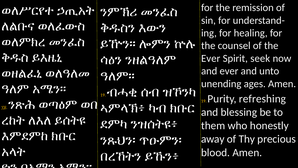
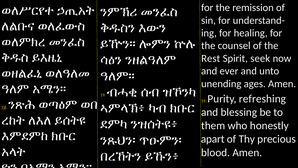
Ever: Ever -> Rest (211, 58)
away: away -> apart (213, 139)
